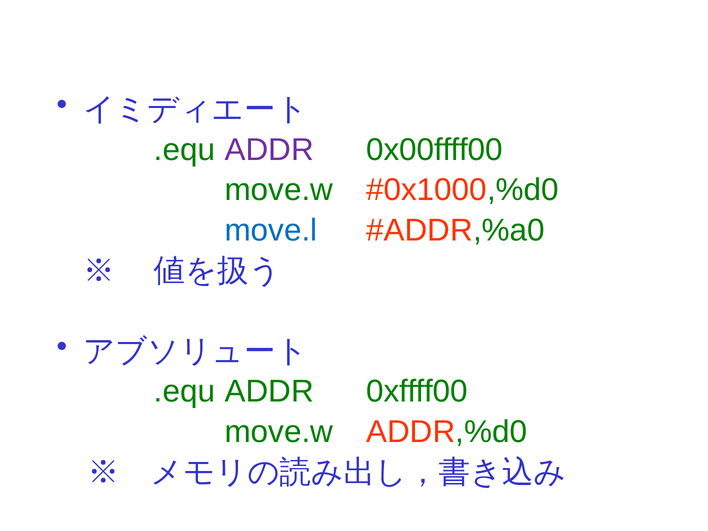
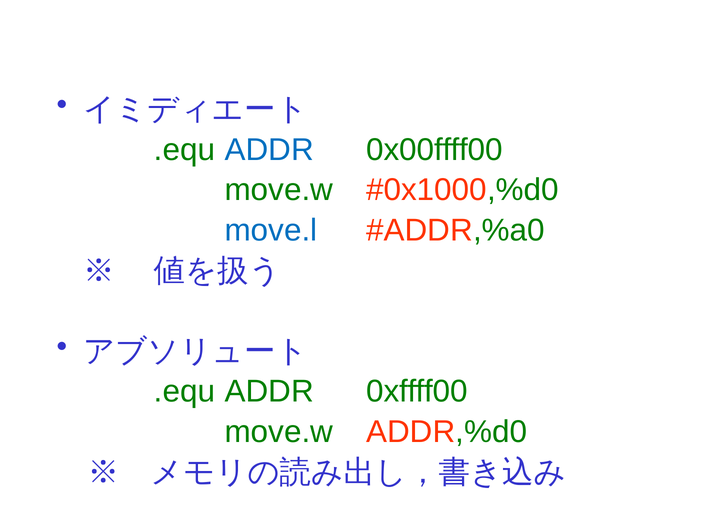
ADDR colour: purple -> blue (269, 150)
